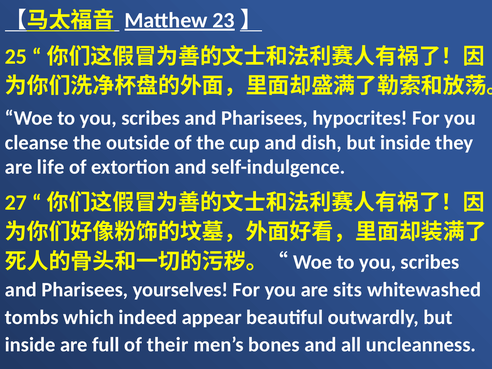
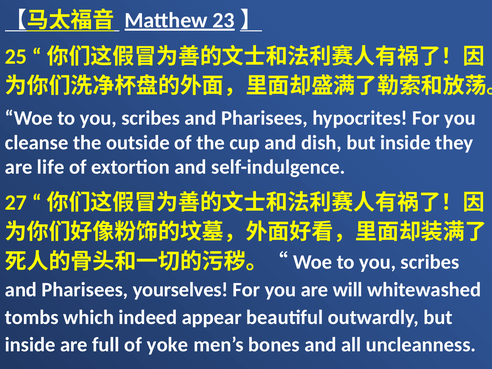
sits: sits -> will (348, 290)
their: their -> yoke (168, 345)
